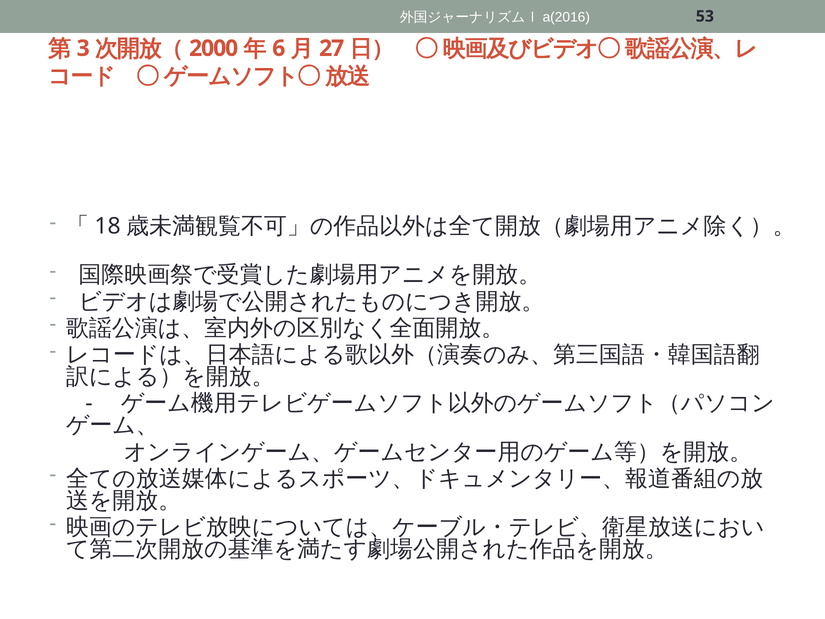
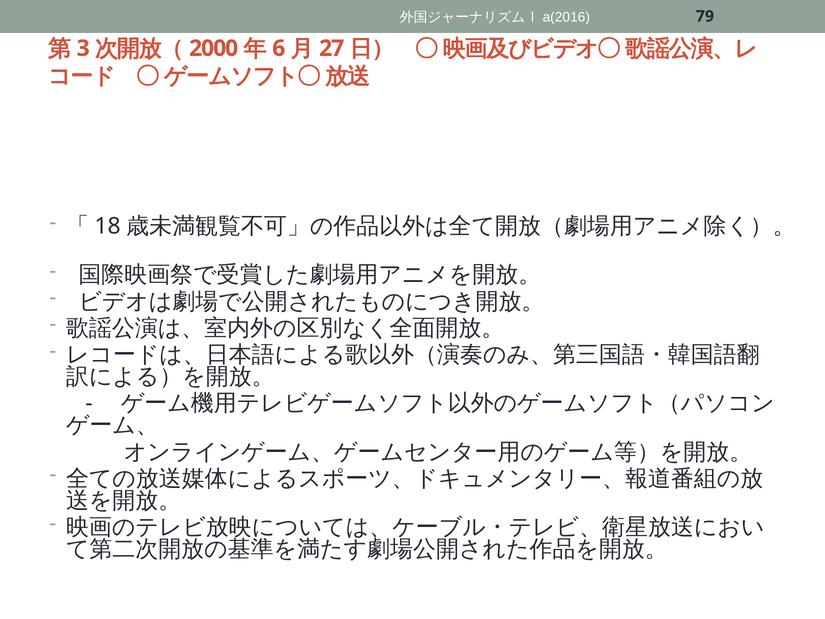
53: 53 -> 79 (705, 16)
